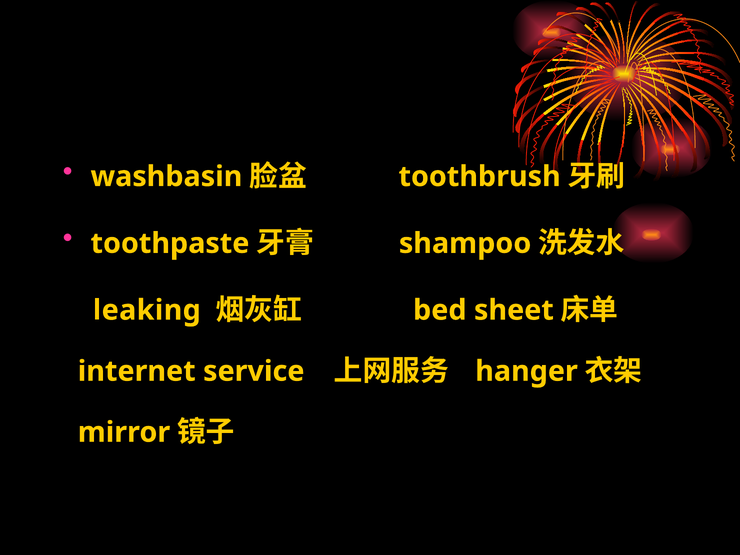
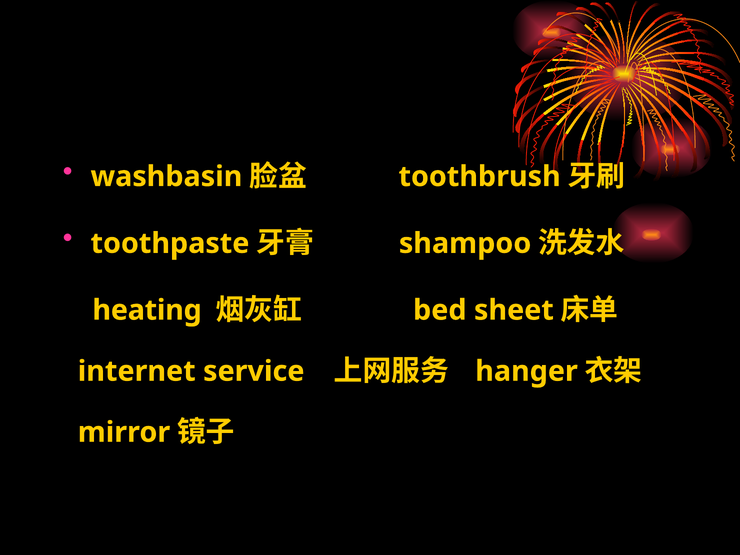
leaking: leaking -> heating (147, 310)
